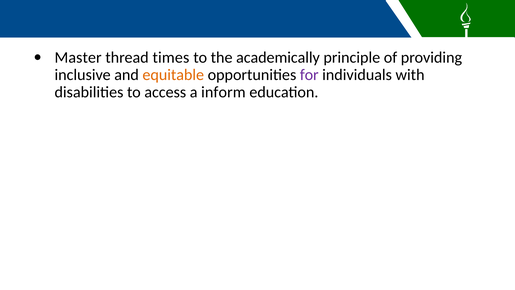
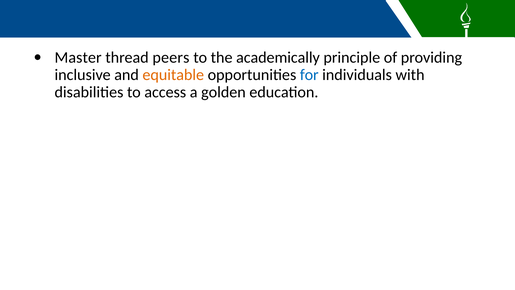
times: times -> peers (171, 57)
for colour: purple -> blue (309, 75)
inform: inform -> golden (223, 92)
